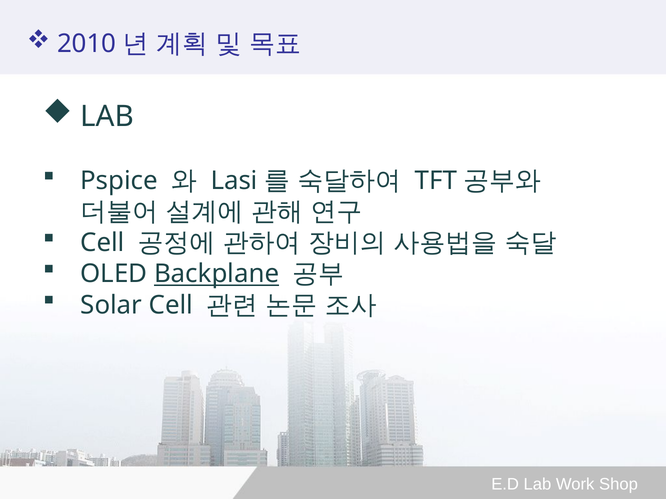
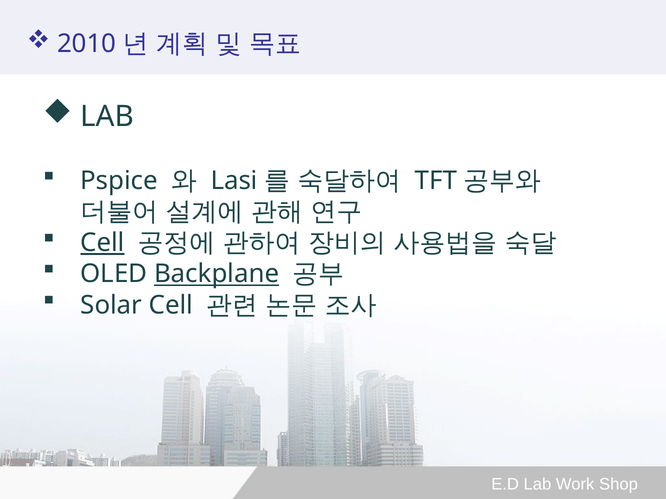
Cell underline: none -> present (103, 243)
